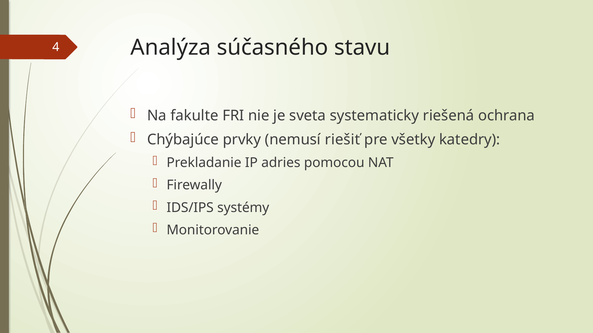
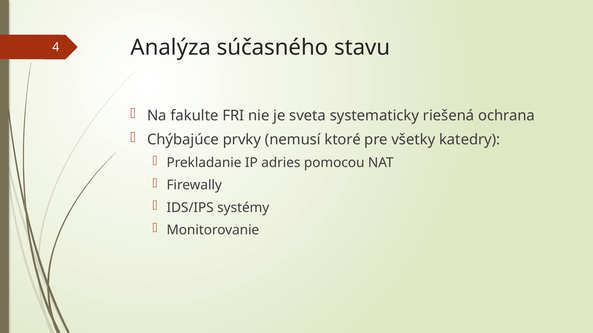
riešiť: riešiť -> ktoré (343, 140)
